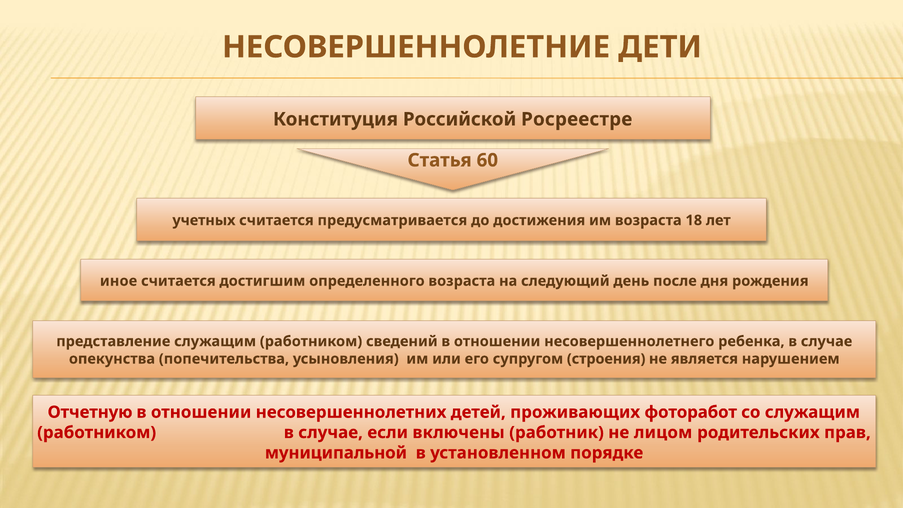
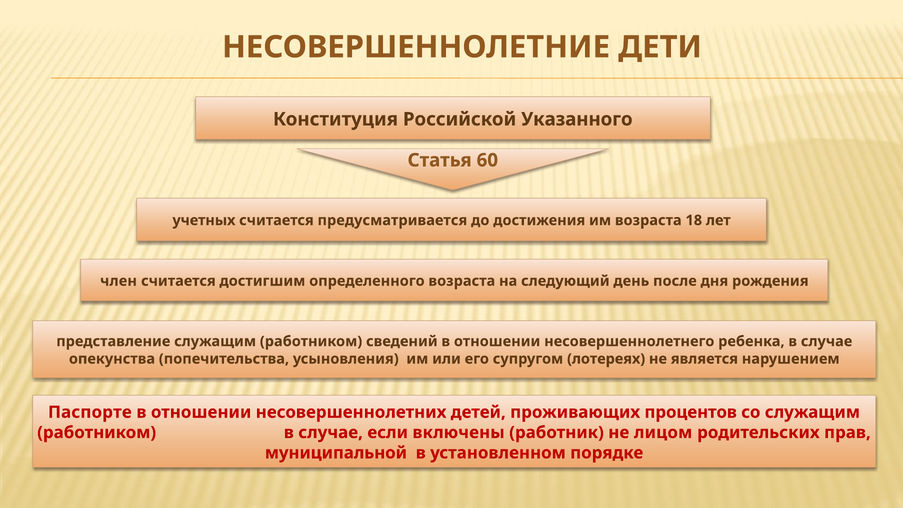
Росреестре: Росреестре -> Указанного (577, 119)
иное: иное -> член (119, 281)
строения: строения -> лотереях (606, 359)
Отчетную: Отчетную -> Паспорте (90, 412)
фоторабот: фоторабот -> процентов (691, 412)
